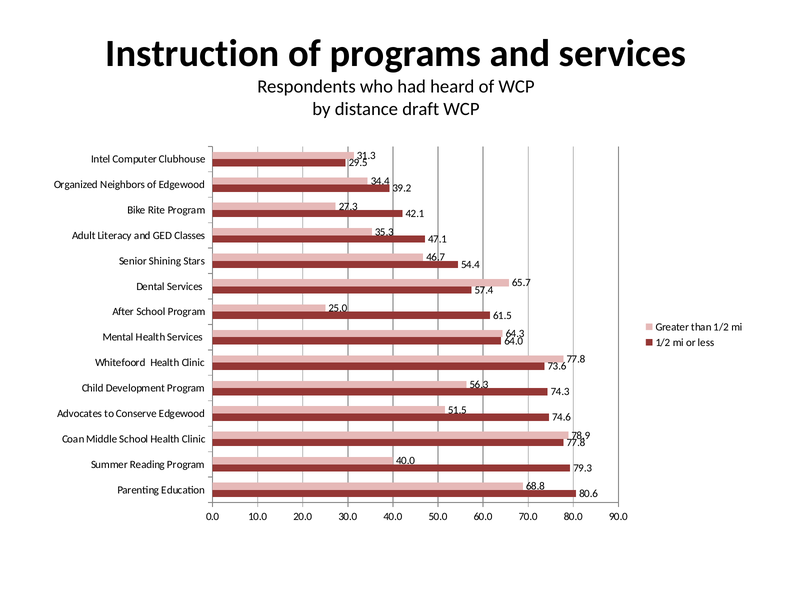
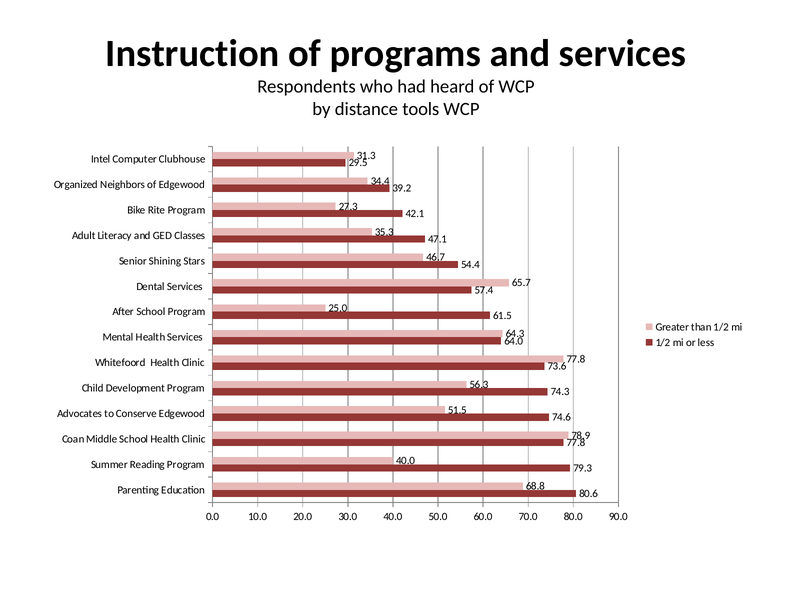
draft: draft -> tools (421, 109)
